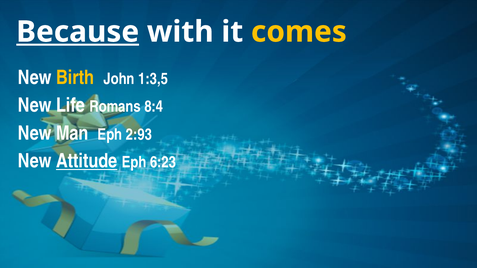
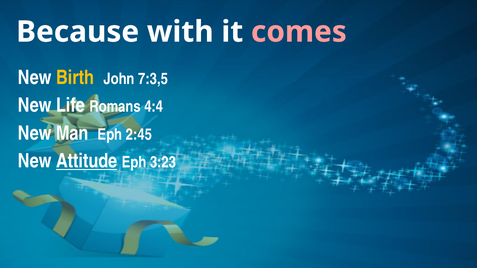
Because underline: present -> none (78, 32)
comes colour: yellow -> pink (299, 32)
1:3,5: 1:3,5 -> 7:3,5 (153, 79)
8:4: 8:4 -> 4:4 (154, 107)
2:93: 2:93 -> 2:45 (139, 135)
6:23: 6:23 -> 3:23 (163, 162)
